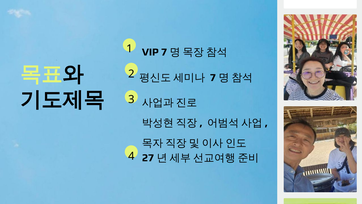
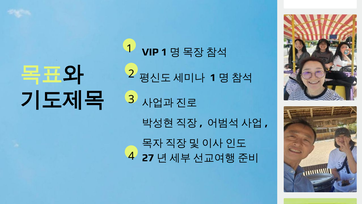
VIP 7: 7 -> 1 (164, 52)
7: 7 -> 1 (213, 78)
